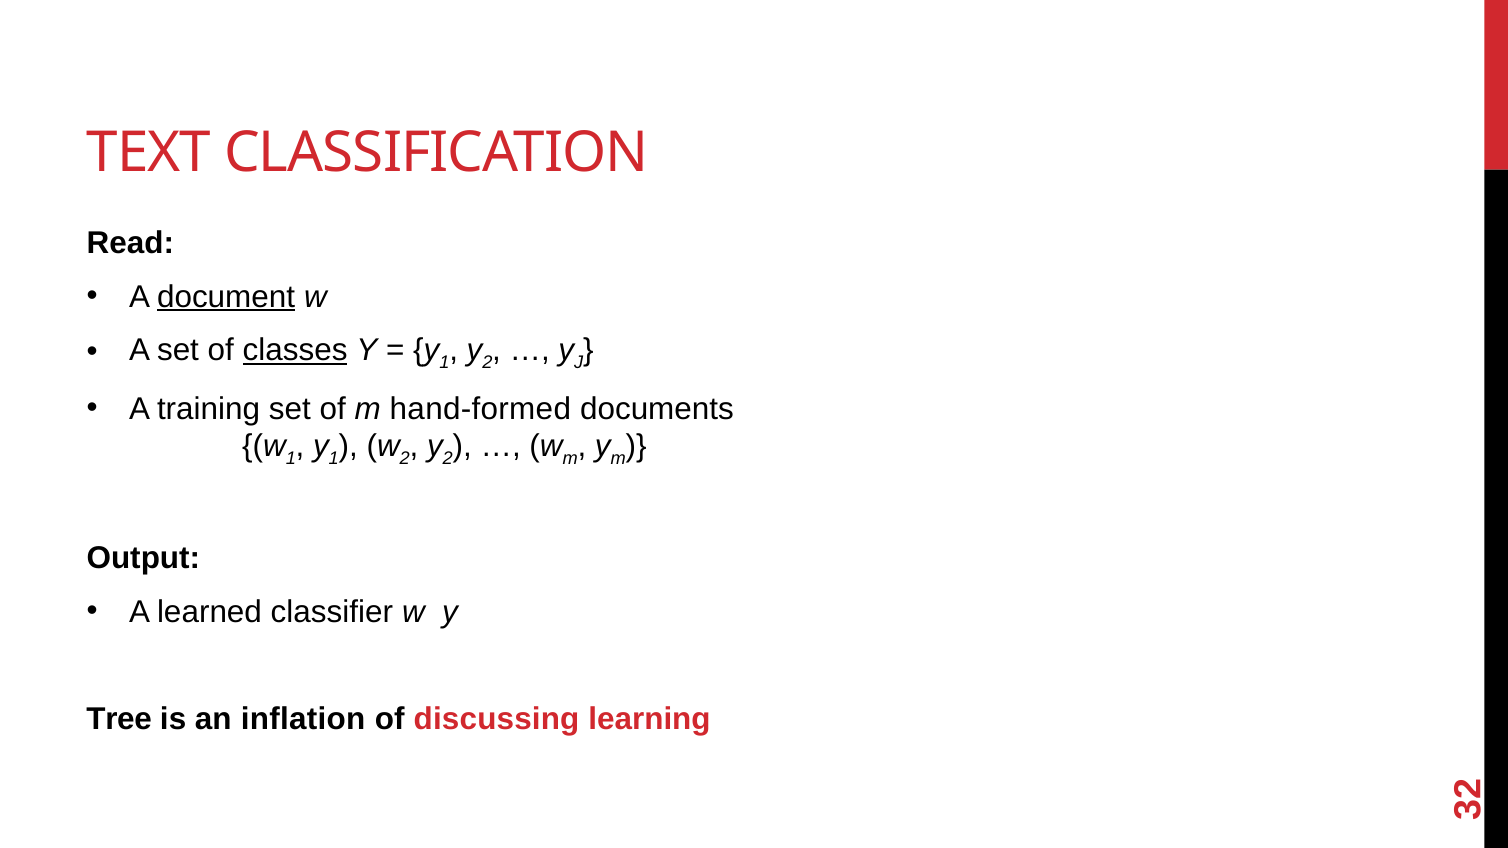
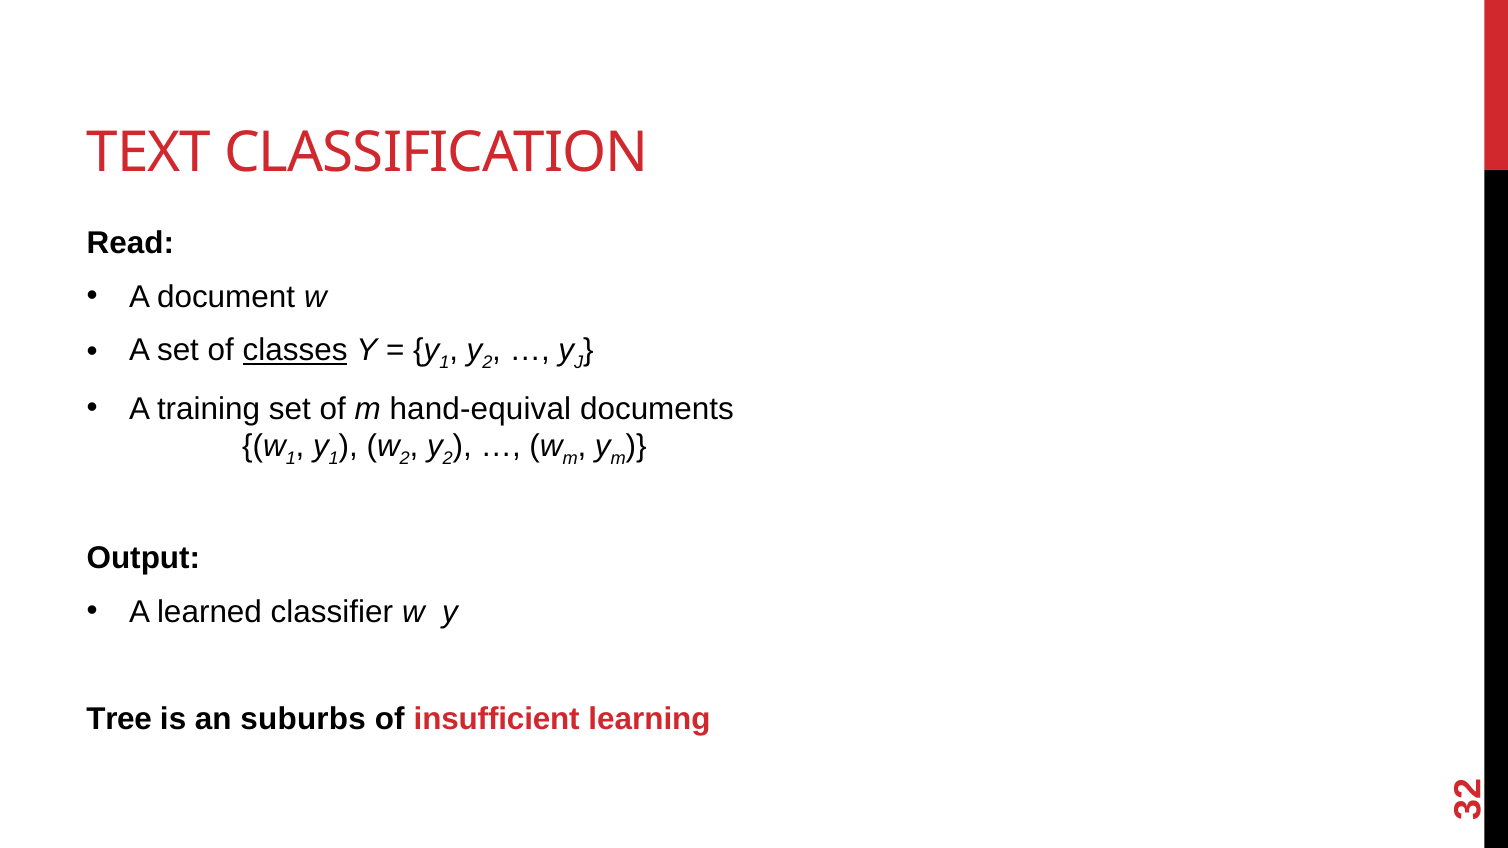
document underline: present -> none (226, 297)
hand-formed: hand-formed -> hand-equival (480, 409)
inflation: inflation -> suburbs (303, 719)
discussing: discussing -> insufficient (497, 719)
